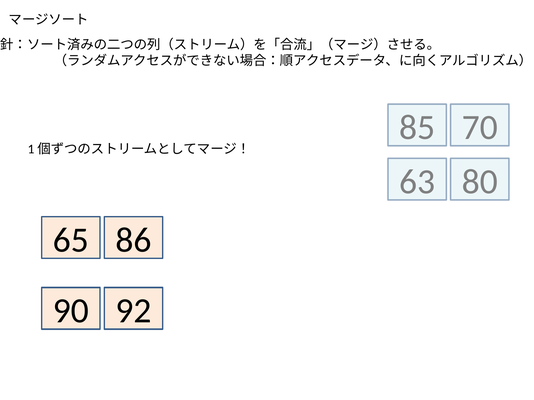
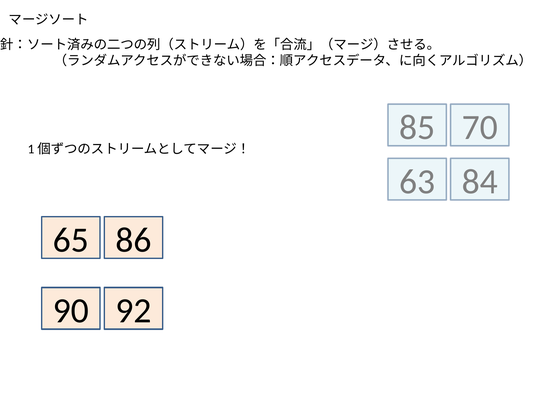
80: 80 -> 84 (480, 182)
